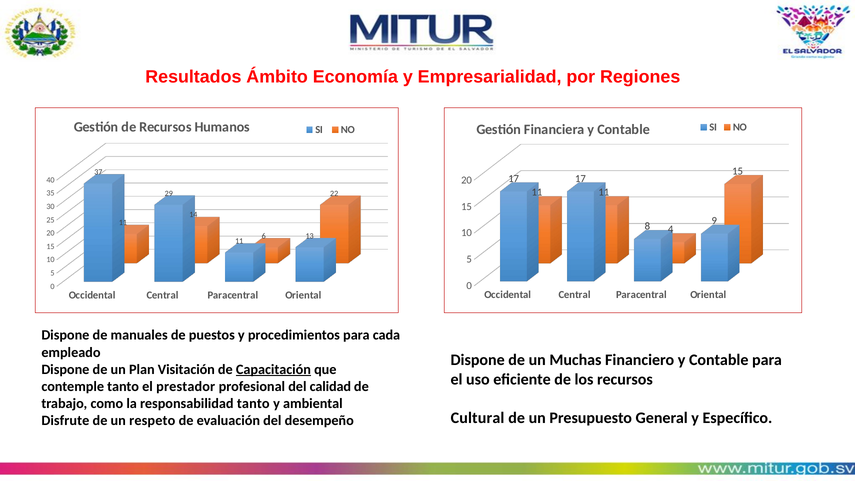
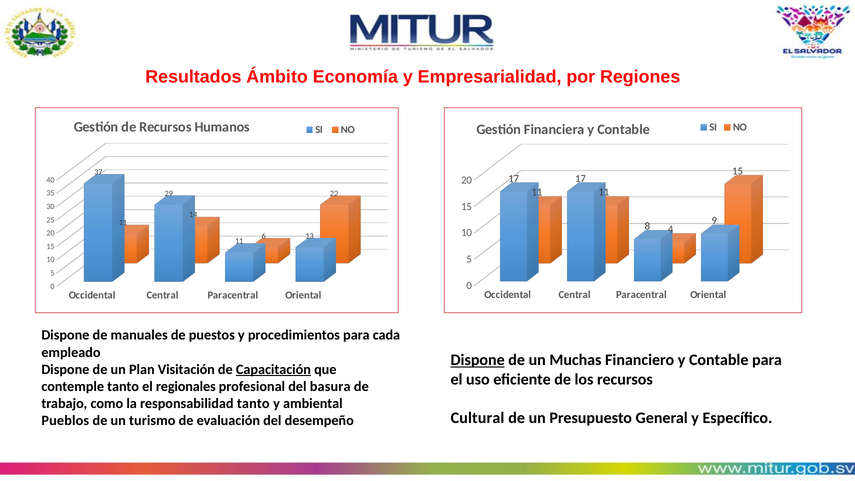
Dispone underline: none -> present (478, 360)
prestador: prestador -> regionales (186, 386)
calidad: calidad -> basura (330, 386)
Disfrute: Disfrute -> Pueblos (65, 421)
respeto: respeto -> turismo (152, 421)
